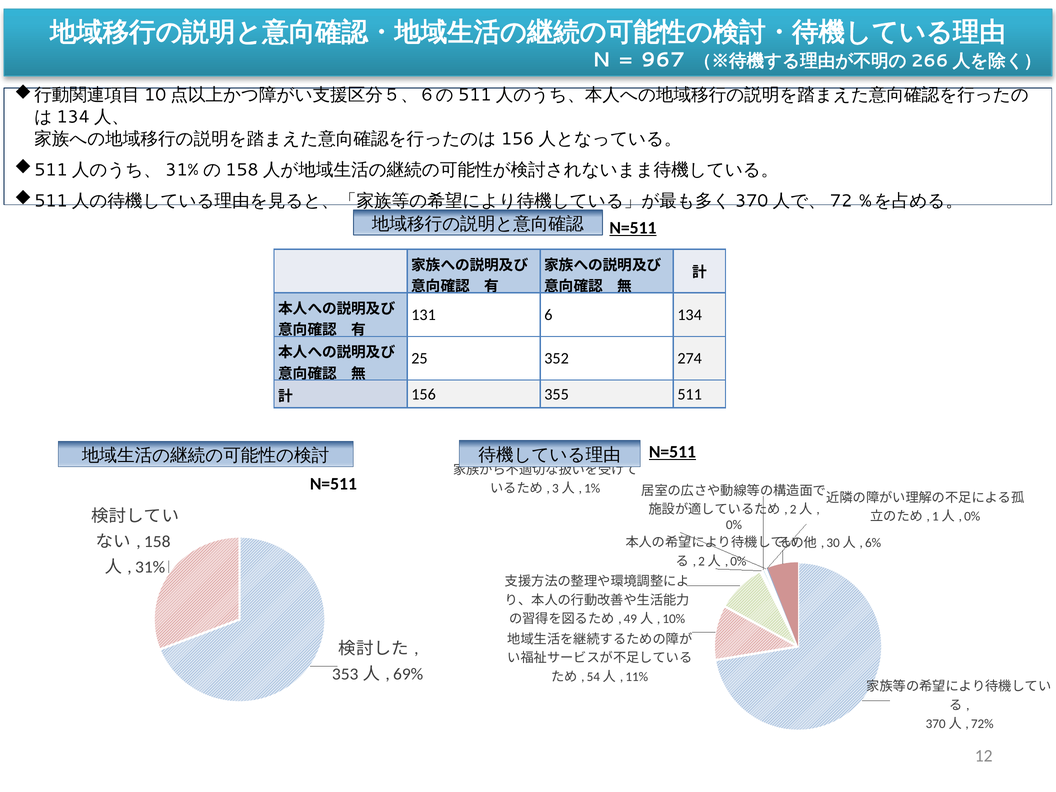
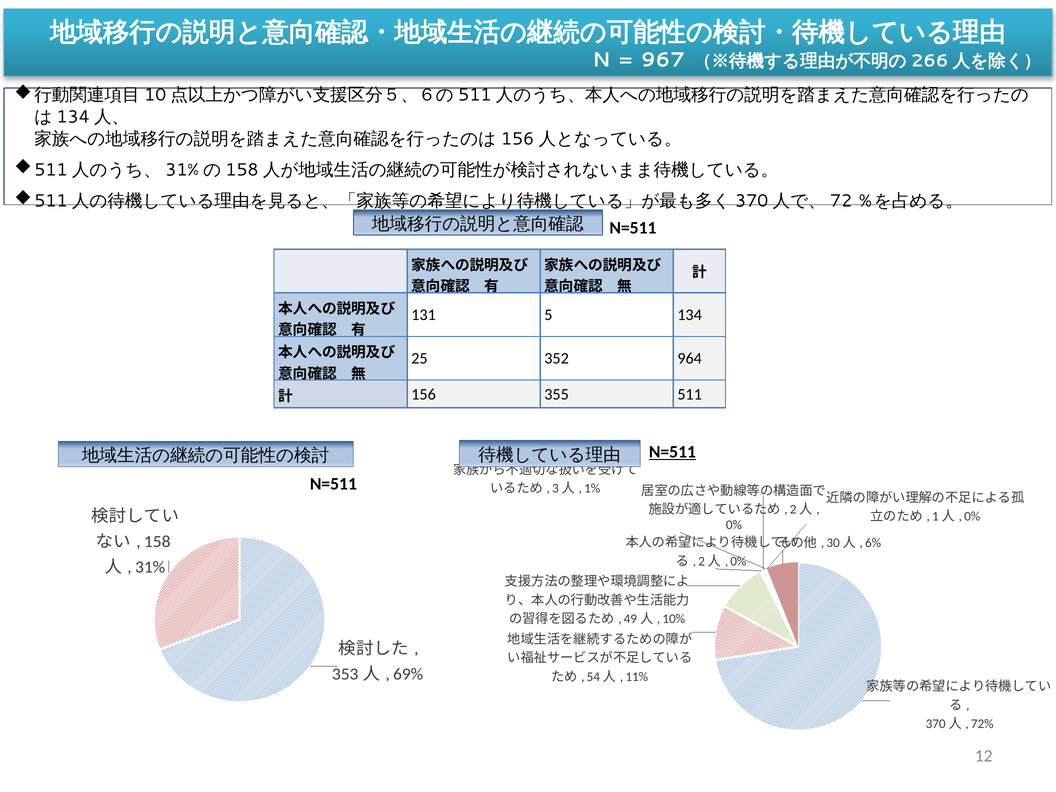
N=511 underline: present -> none (633, 228)
6: 6 -> 5 (548, 315)
274: 274 -> 964 (690, 358)
